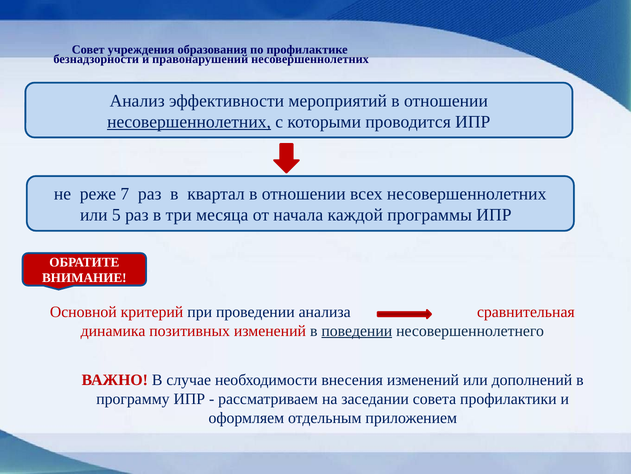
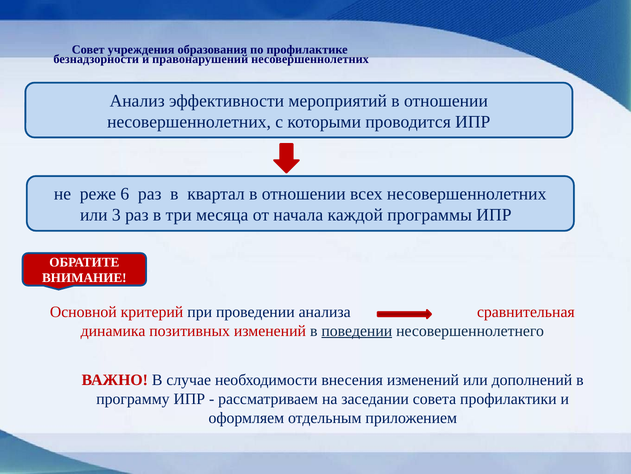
несовершеннолетних underline: present -> none (189, 122)
7: 7 -> 6 (125, 194)
5: 5 -> 3 (116, 215)
